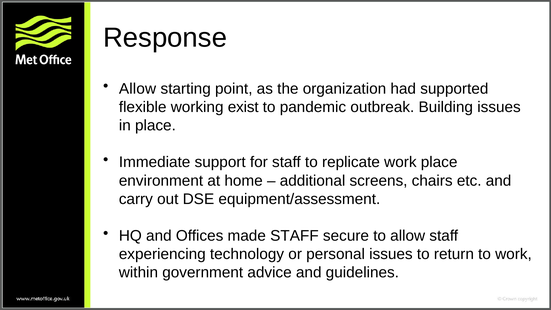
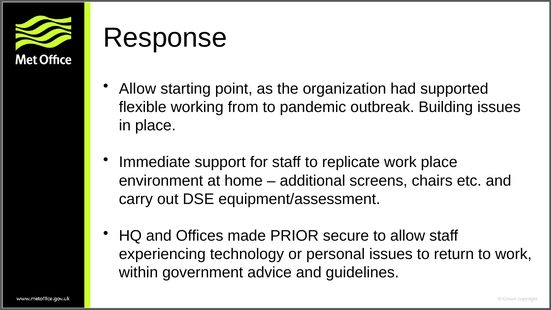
exist: exist -> from (243, 107)
made STAFF: STAFF -> PRIOR (294, 236)
